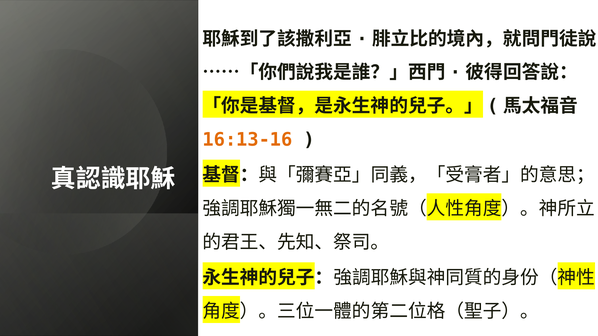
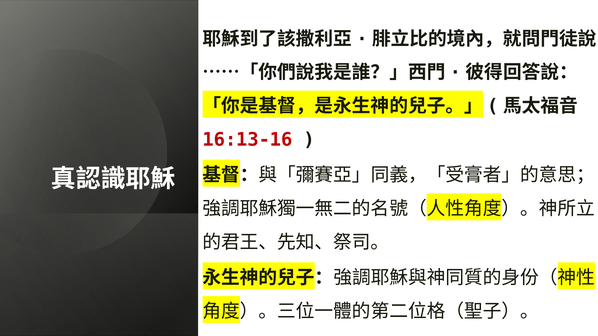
16:13-16 colour: orange -> red (247, 140)
